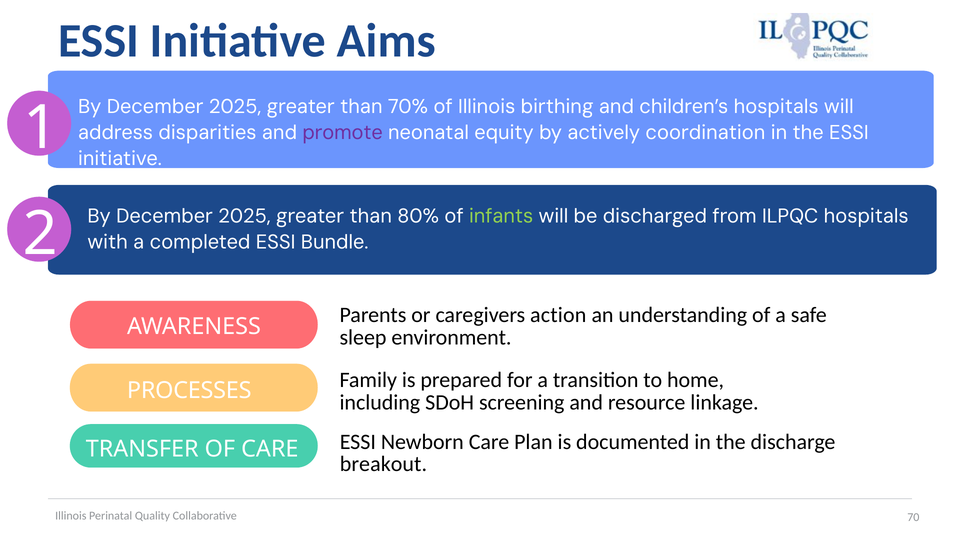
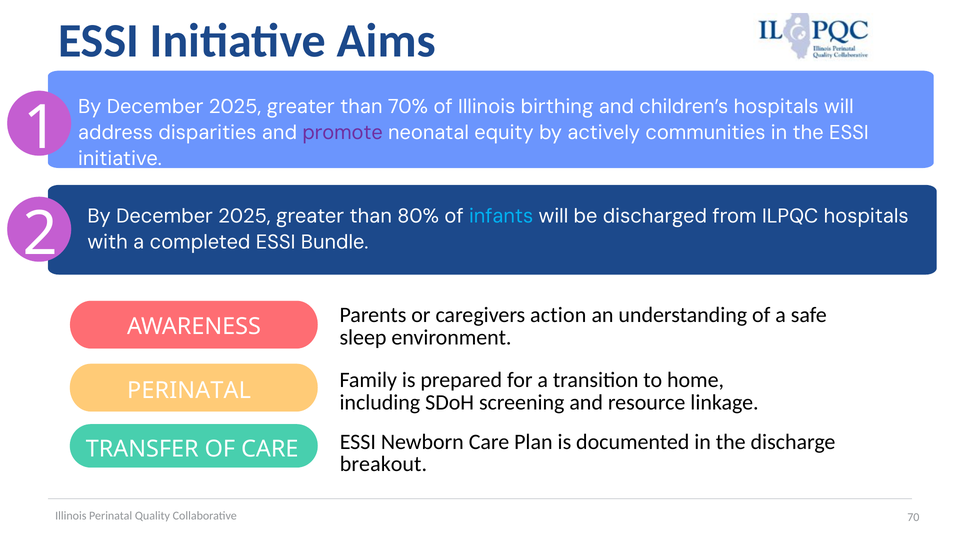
coordination: coordination -> communities (706, 133)
infants colour: light green -> light blue (501, 216)
PROCESSES: PROCESSES -> PERINATAL (189, 391)
